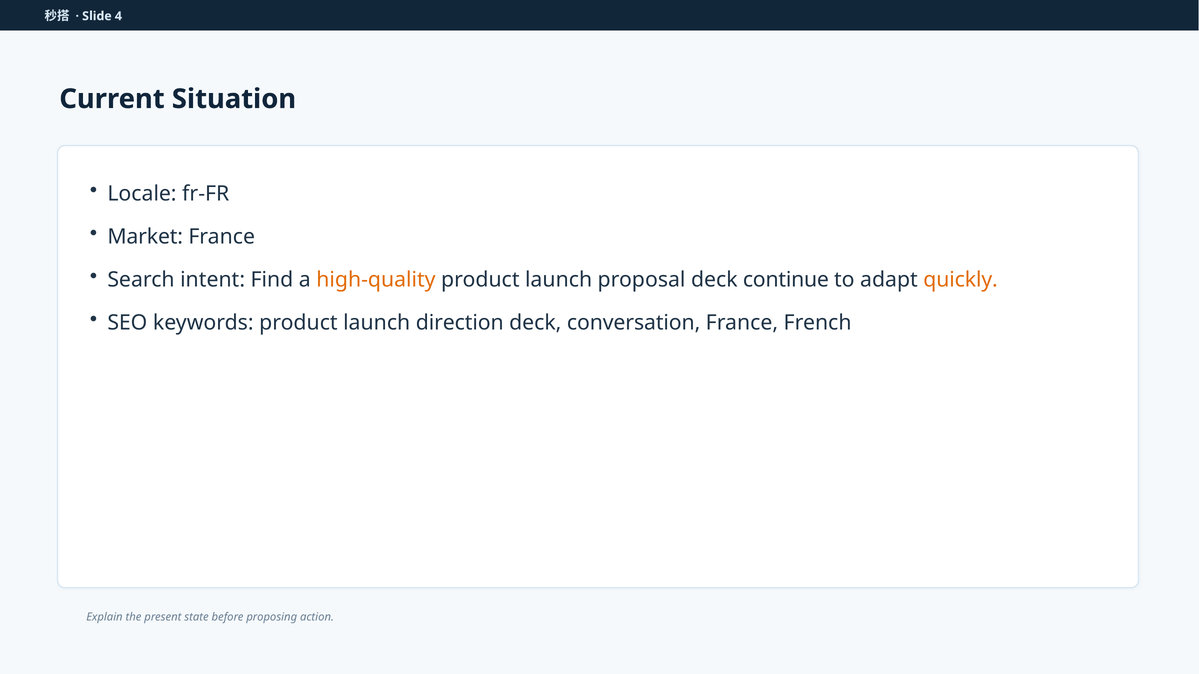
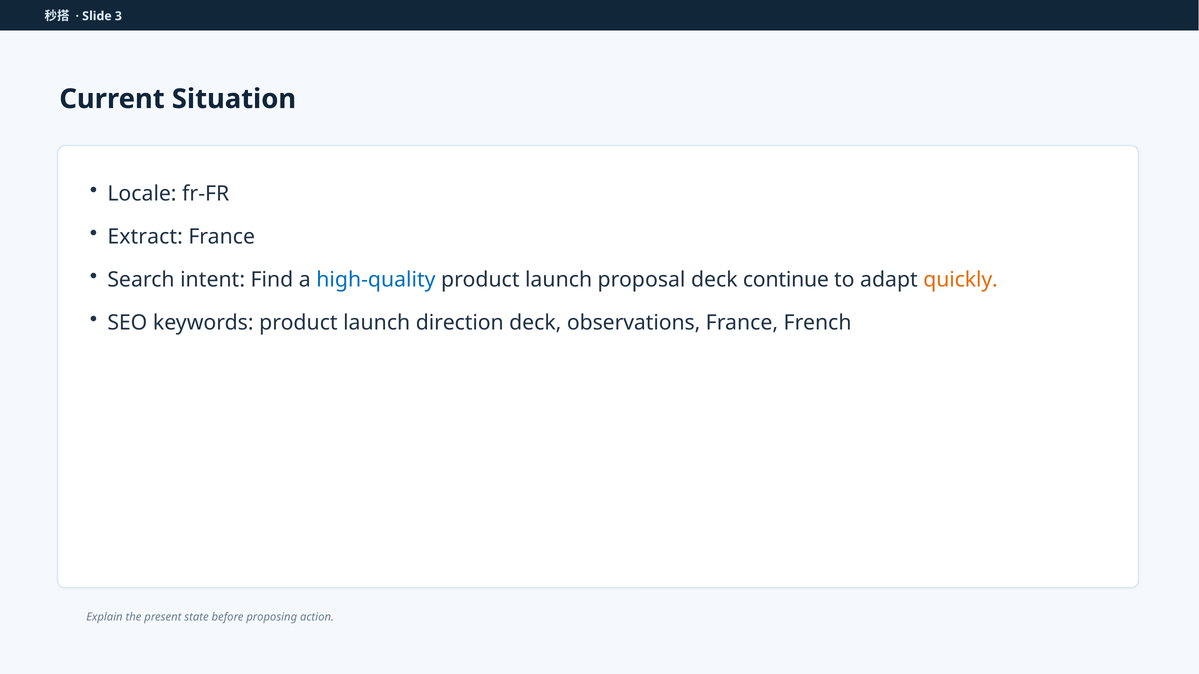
4: 4 -> 3 (118, 16)
Market: Market -> Extract (145, 237)
high-quality colour: orange -> blue (376, 280)
conversation: conversation -> observations (634, 323)
